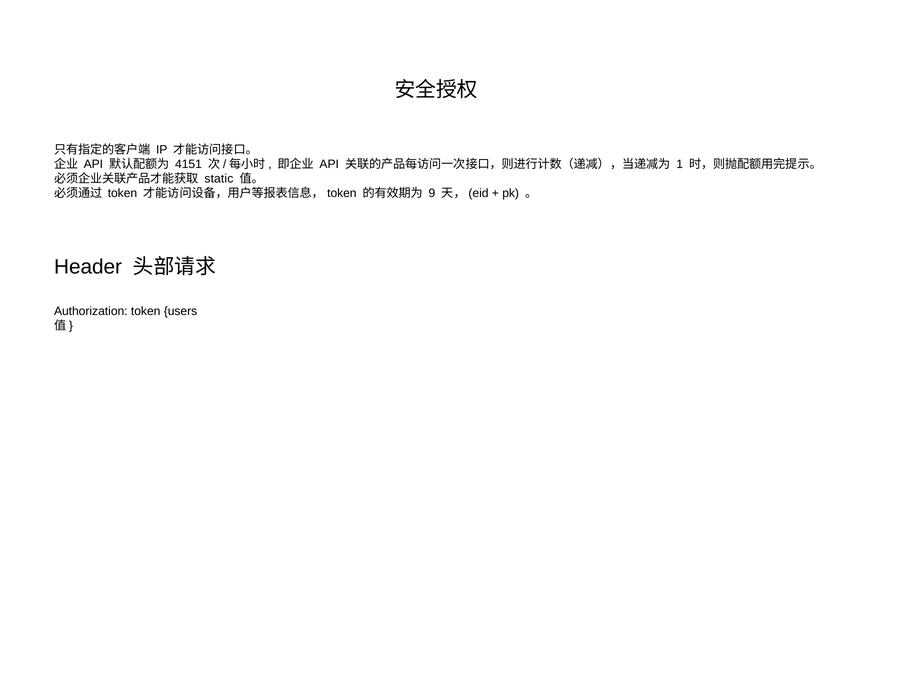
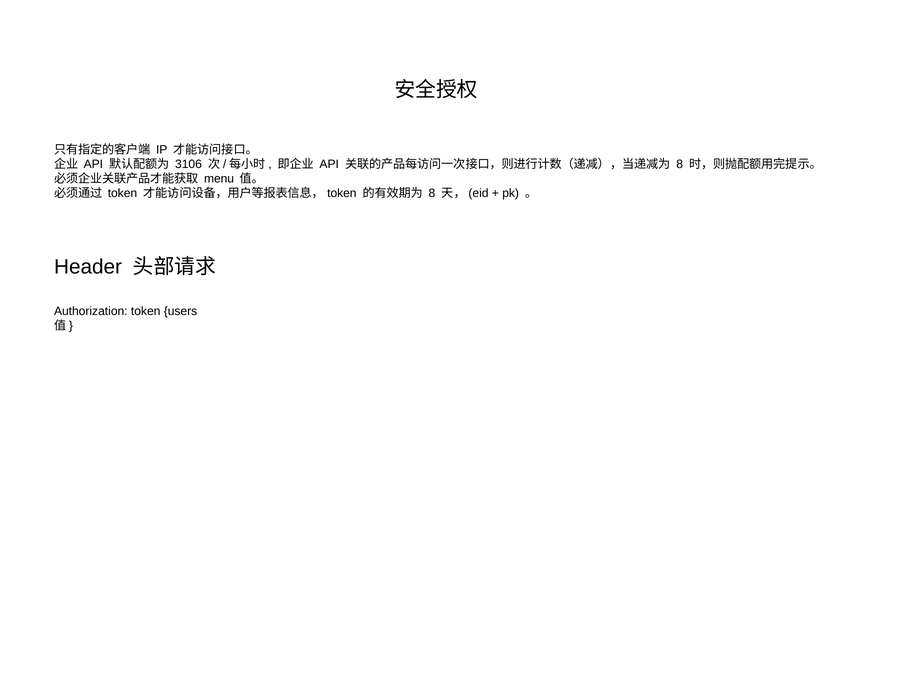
4151: 4151 -> 3106 (188, 164)
1: 1 -> 8 (680, 164)
static: static -> menu (219, 179)
9: 9 -> 8 (432, 193)
